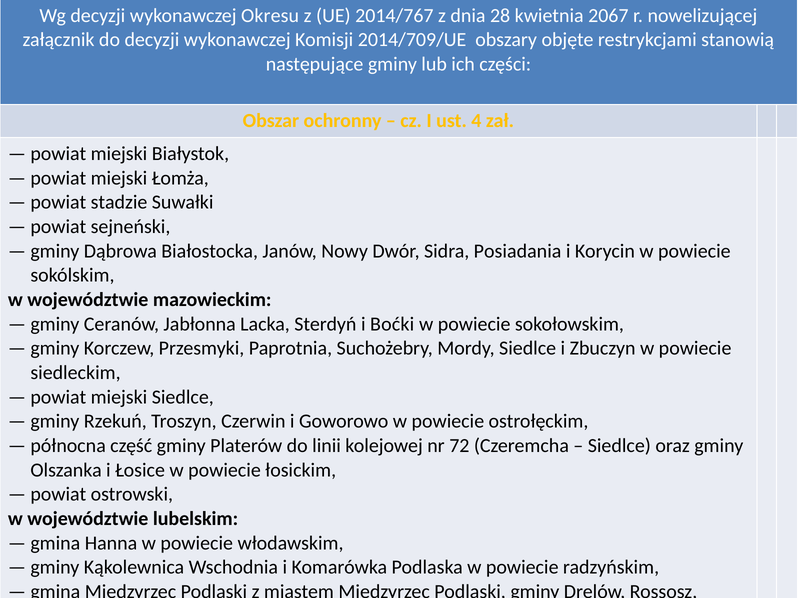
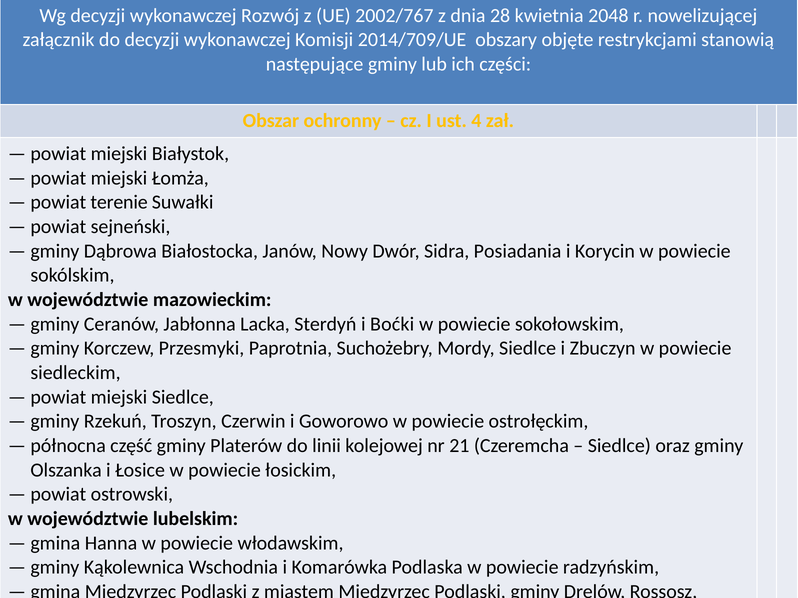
Okresu: Okresu -> Rozwój (270, 15)
2014/767: 2014/767 -> 2002/767 (394, 15)
2067: 2067 -> 2048 (608, 15)
stadzie: stadzie -> terenie (119, 203)
72: 72 -> 21 (459, 446)
